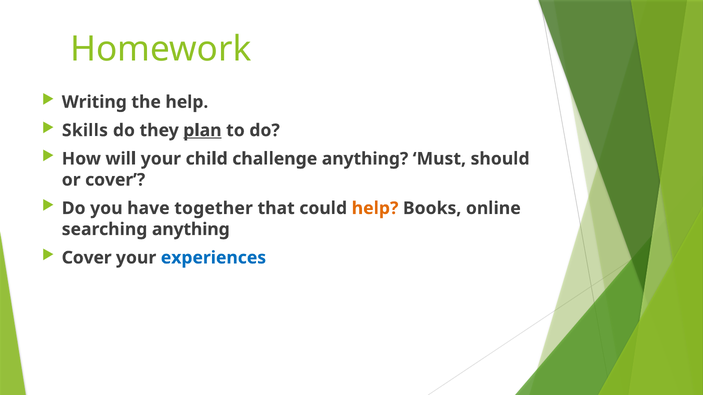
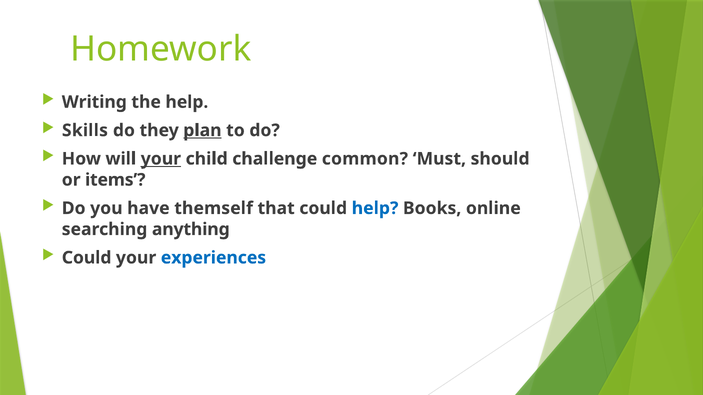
your underline: none -> present (161, 159)
challenge anything: anything -> common (365, 159)
or cover: cover -> items (115, 180)
together: together -> themself (214, 208)
help colour: orange -> blue (375, 208)
Cover: Cover -> Could (87, 258)
